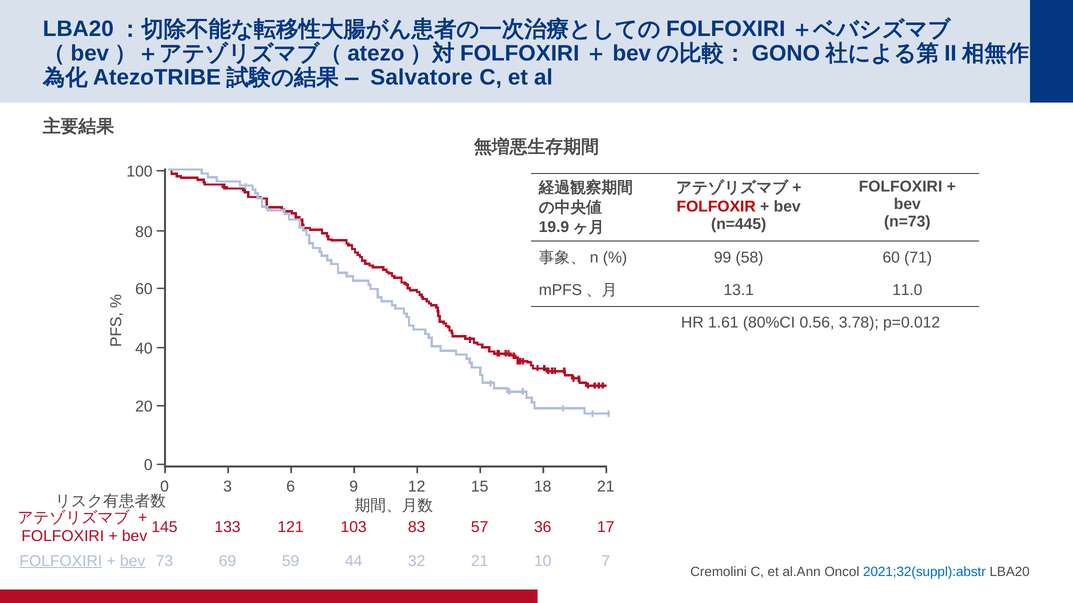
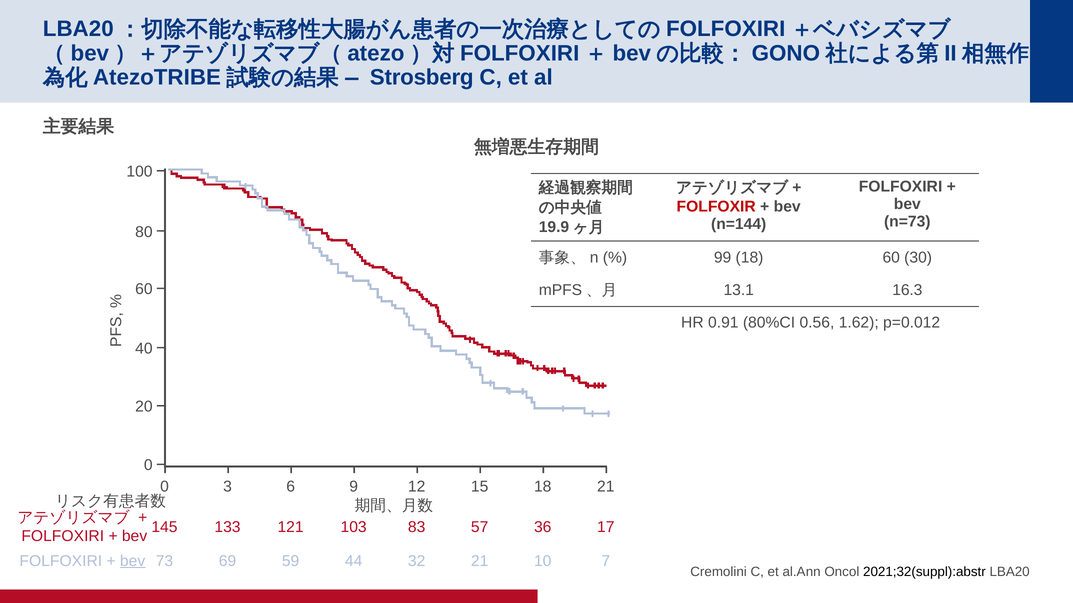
Salvatore: Salvatore -> Strosberg (422, 77)
n=445: n=445 -> n=144 (739, 224)
99 58: 58 -> 18 (750, 258)
71: 71 -> 30 (918, 258)
11.0: 11.0 -> 16.3 (907, 291)
1.61: 1.61 -> 0.91 (723, 323)
3.78: 3.78 -> 1.62 (859, 323)
FOLFOXIRI underline: present -> none (61, 561)
2021;32(suppl):abstr colour: blue -> black (924, 572)
